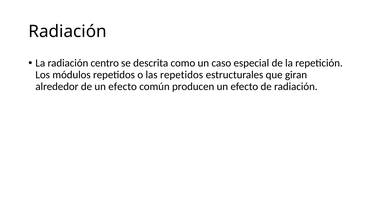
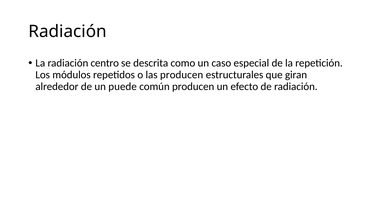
las repetidos: repetidos -> producen (182, 75)
de un efecto: efecto -> puede (123, 87)
